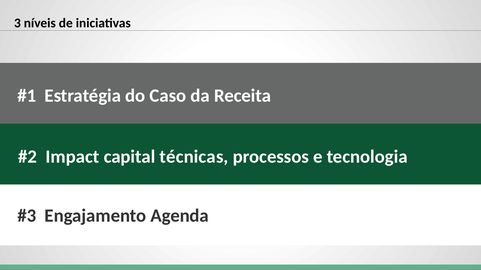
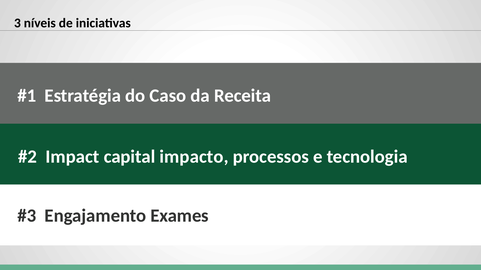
técnicas: técnicas -> impacto (194, 157)
Agenda: Agenda -> Exames (180, 216)
